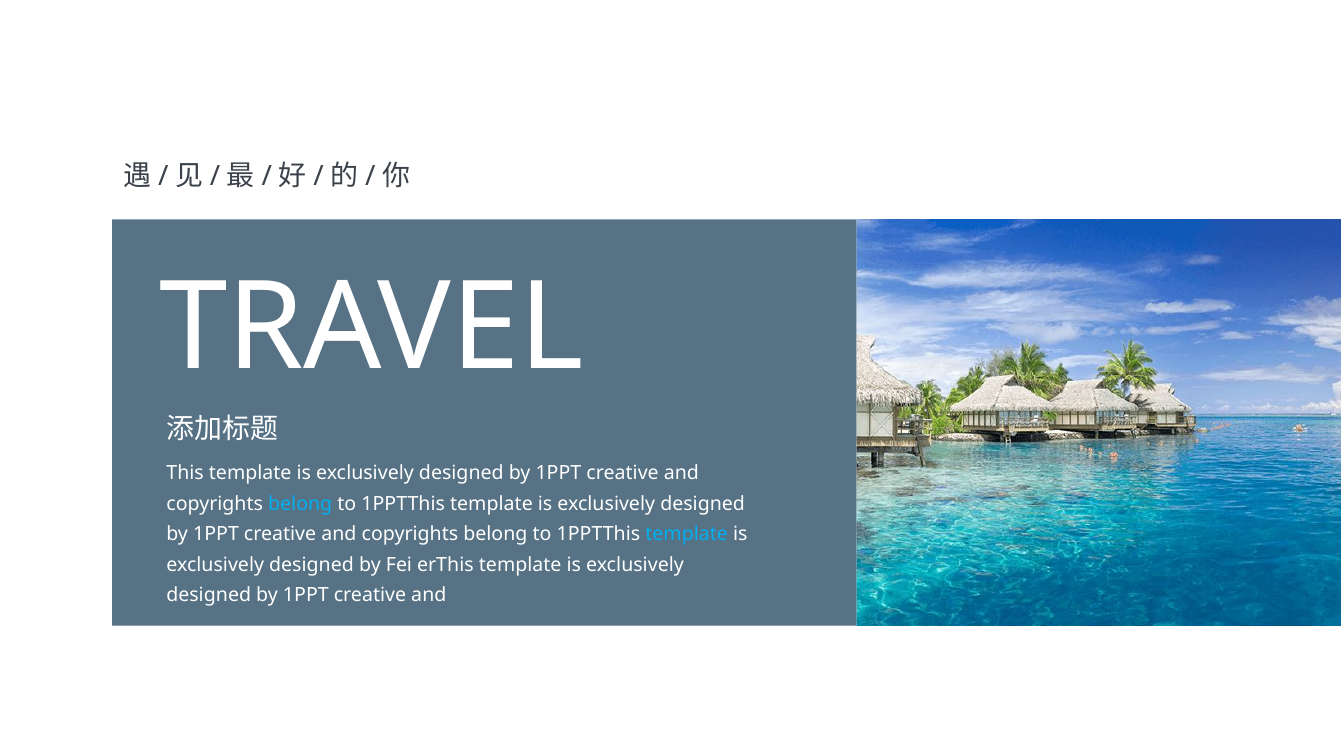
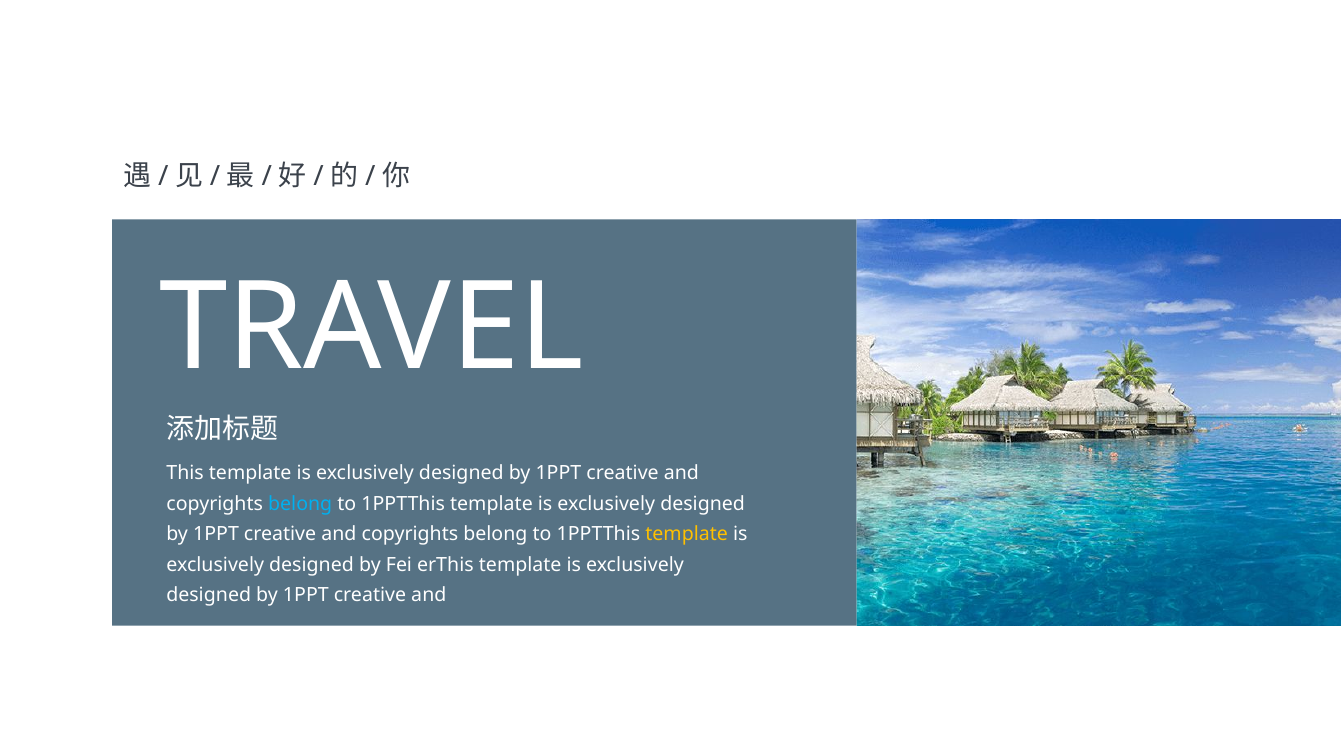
template colour: light blue -> yellow (687, 534)
